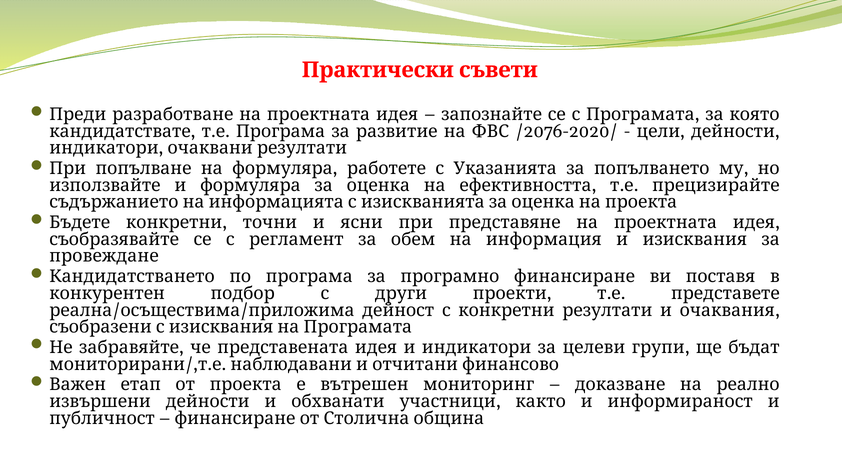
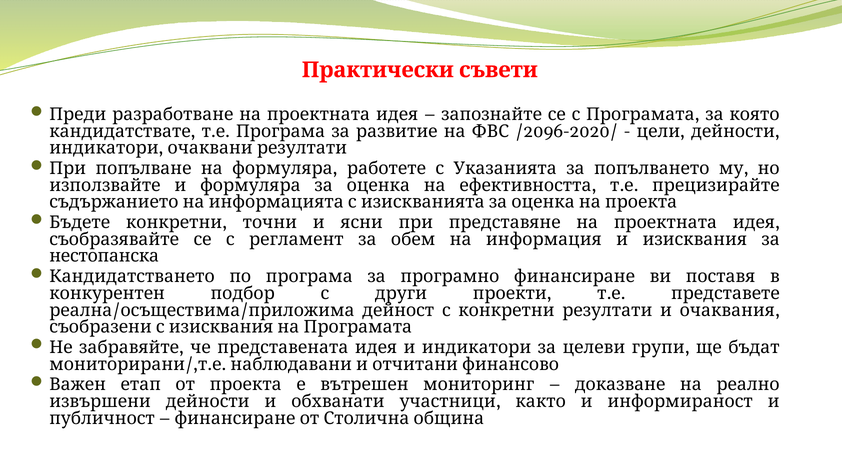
/2076-2020/: /2076-2020/ -> /2096-2020/ (567, 132)
провеждане: провеждане -> нестопанска (104, 257)
